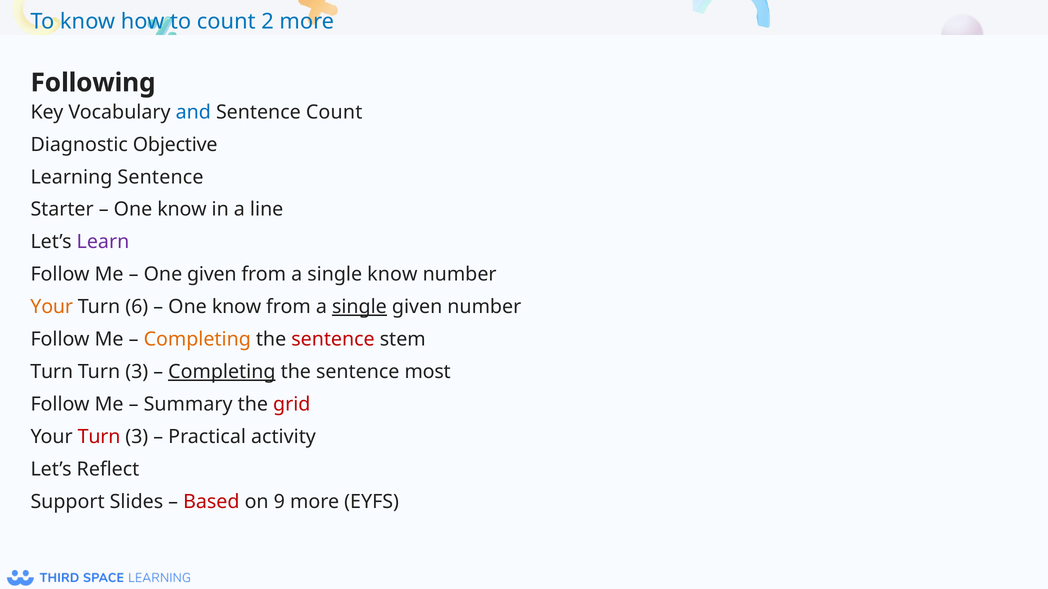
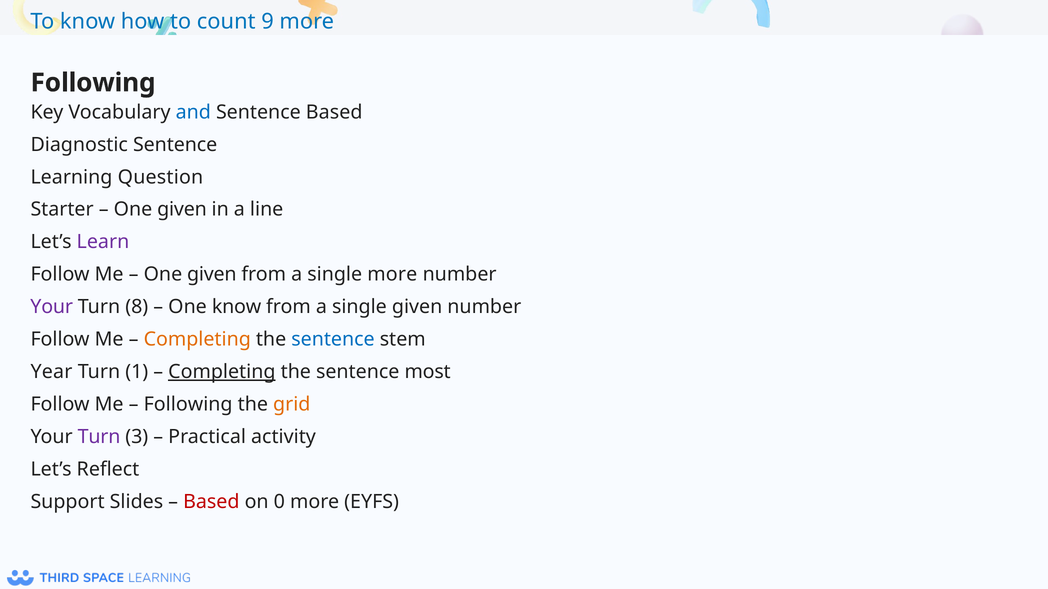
2: 2 -> 9 (268, 22)
Sentence Count: Count -> Based (334, 112)
Diagnostic Objective: Objective -> Sentence (175, 145)
Learning Sentence: Sentence -> Question (160, 177)
know: know -> given (182, 210)
single know: know -> more (392, 275)
Your colour: orange -> purple (52, 307)
6: 6 -> 8 (137, 307)
single underline: present -> none (359, 307)
sentence colour: red -> blue (333, 340)
Turn: Turn -> Year (51, 372)
3: 3 -> 1 (137, 372)
Summary: Summary -> Following (188, 405)
grid colour: red -> orange (292, 405)
Turn colour: red -> purple (99, 437)
9: 9 -> 0 (279, 502)
